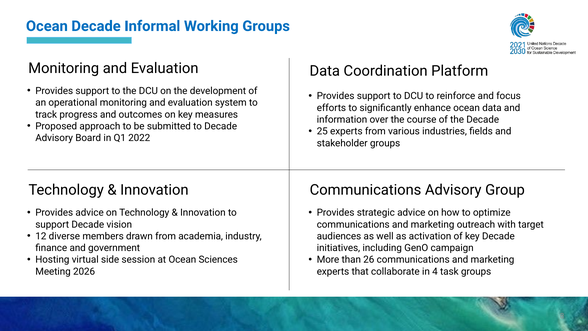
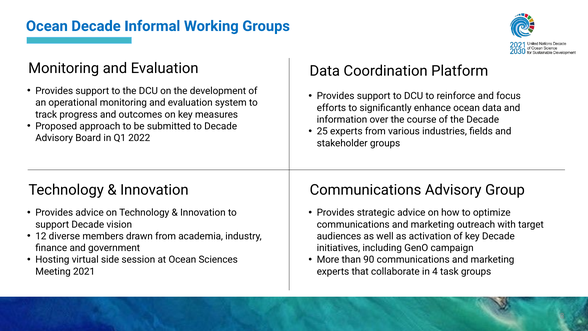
26: 26 -> 90 (369, 260)
2026: 2026 -> 2021 (84, 271)
